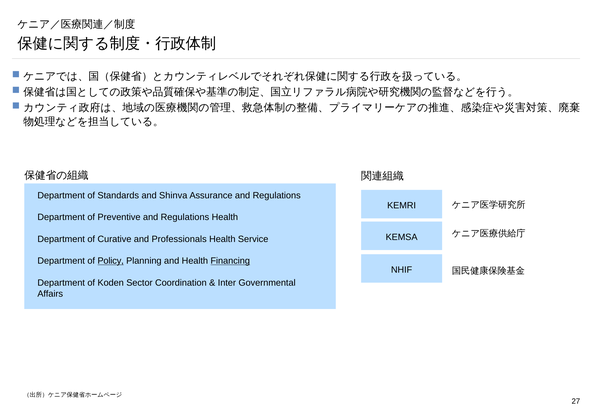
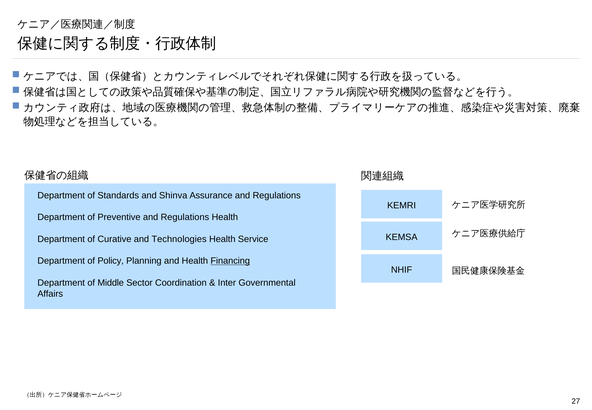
Professionals: Professionals -> Technologies (179, 239)
Policy underline: present -> none (111, 261)
Koden: Koden -> Middle (111, 283)
